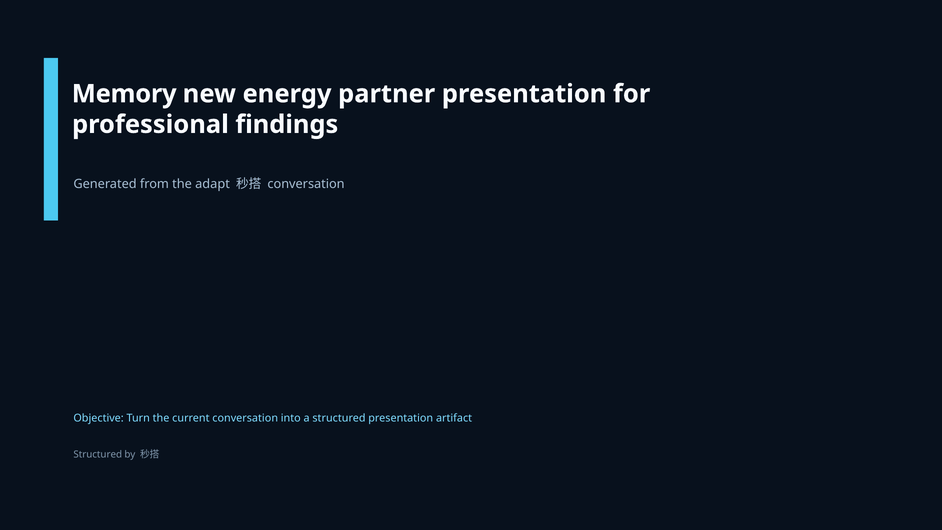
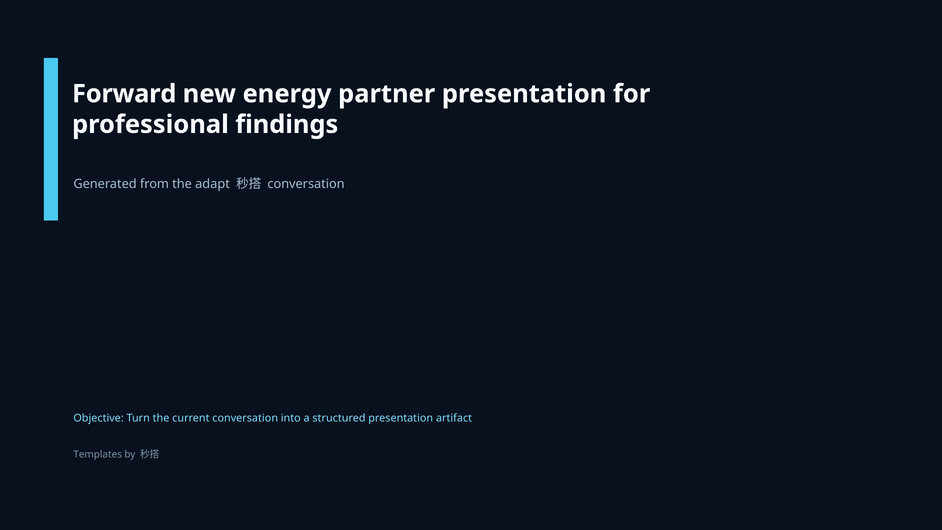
Memory: Memory -> Forward (124, 94)
Structured: Structured -> Templates (98, 454)
